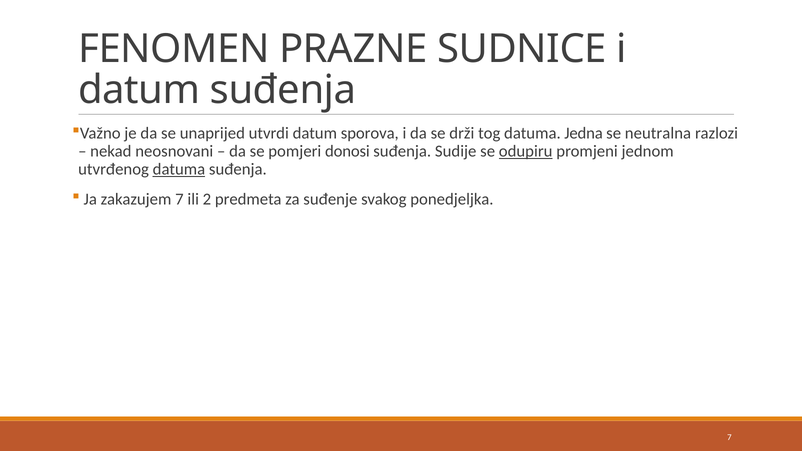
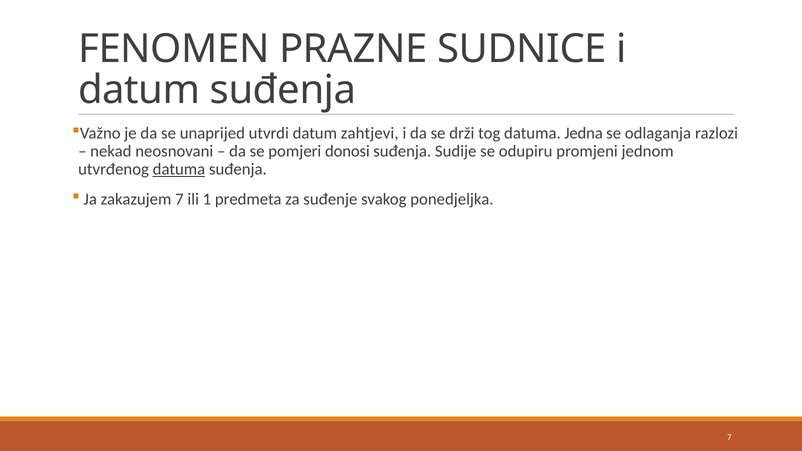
sporova: sporova -> zahtjevi (370, 133)
neutralna: neutralna -> odlaganja (658, 133)
odupiru underline: present -> none (526, 151)
2: 2 -> 1 (207, 199)
